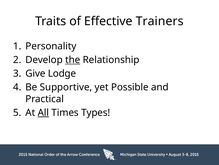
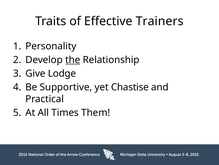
Possible: Possible -> Chastise (130, 87)
All underline: present -> none (43, 112)
Types: Types -> Them (96, 112)
